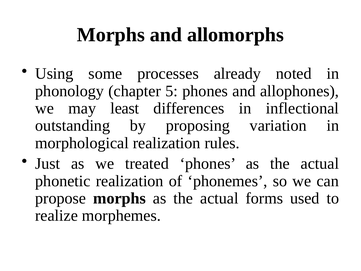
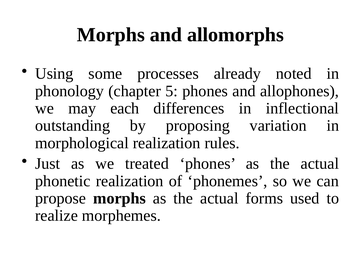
least: least -> each (125, 108)
